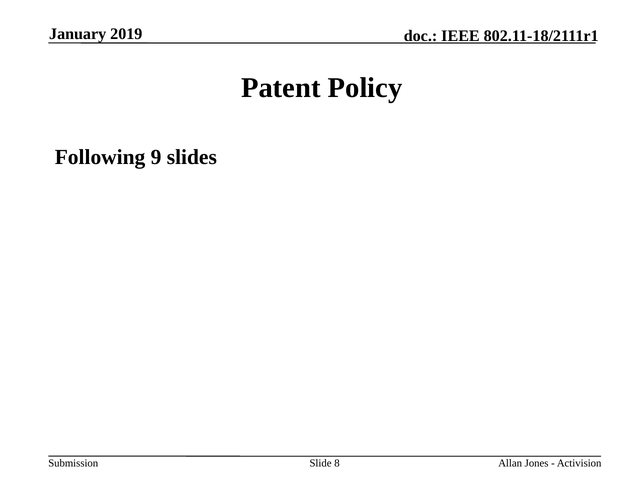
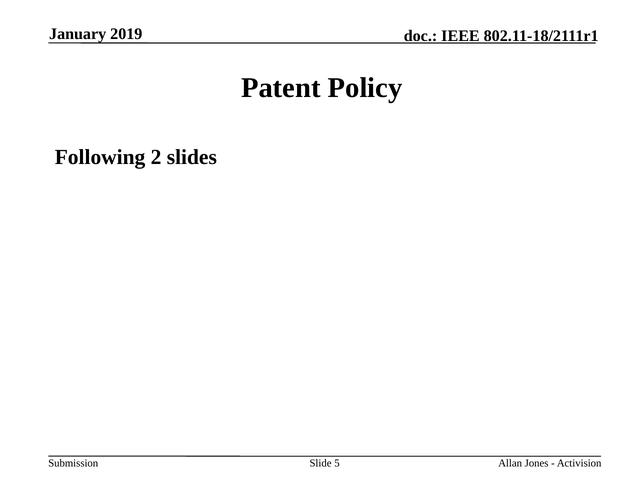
9: 9 -> 2 (156, 157)
8: 8 -> 5 (337, 463)
